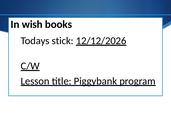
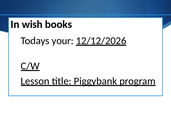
stick: stick -> your (63, 41)
